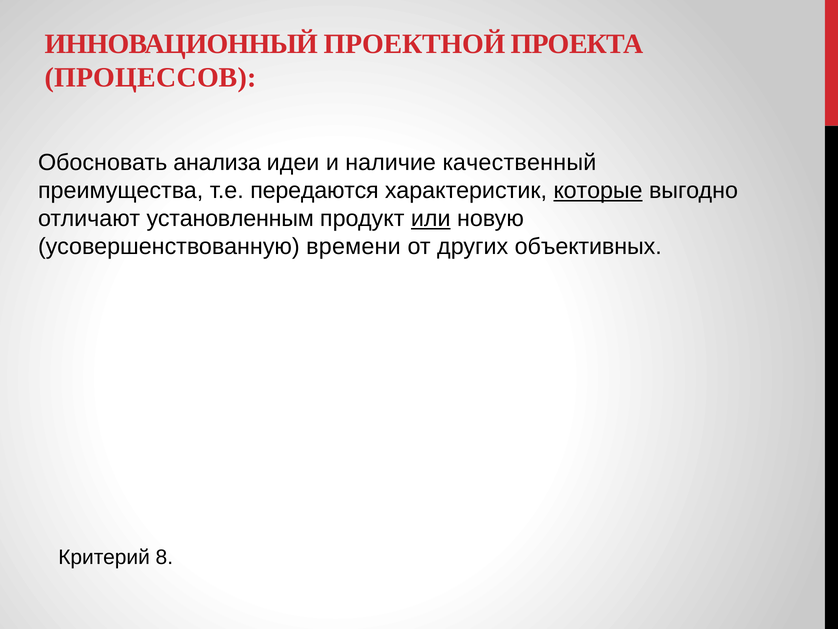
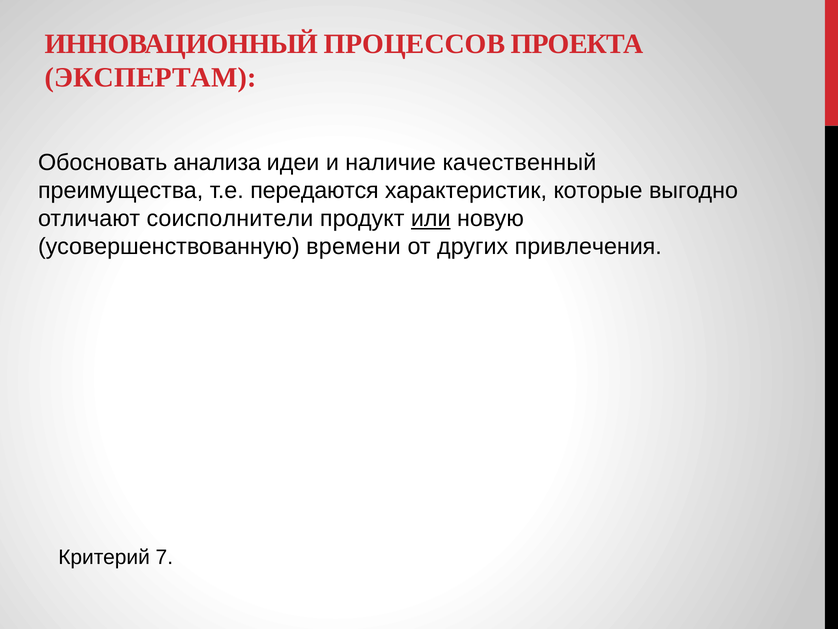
ПРОЕКТНОЙ: ПРОЕКТНОЙ -> ПРОЦЕССОВ (414, 44)
ПРОЦЕССОВ: ПРОЦЕССОВ -> ЭКСПЕРТАМ (151, 77)
которые underline: present -> none (598, 190)
установленным: установленным -> соисполнители (230, 218)
объективных: объективных -> привлечения (588, 246)
8: 8 -> 7 (164, 557)
